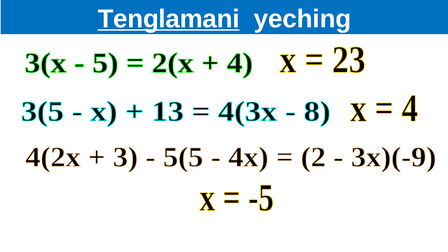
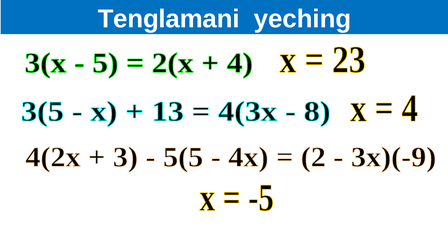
Tenglamani underline: present -> none (169, 19)
